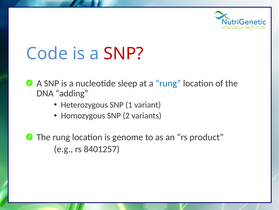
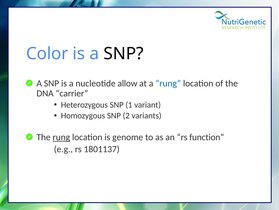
Code: Code -> Color (47, 54)
SNP colour: red -> black (124, 54)
sleep: sleep -> allow (127, 83)
adding: adding -> carrier (72, 93)
rung underline: none -> present (61, 137)
product: product -> function (207, 137)
8401257: 8401257 -> 1801137 (102, 149)
